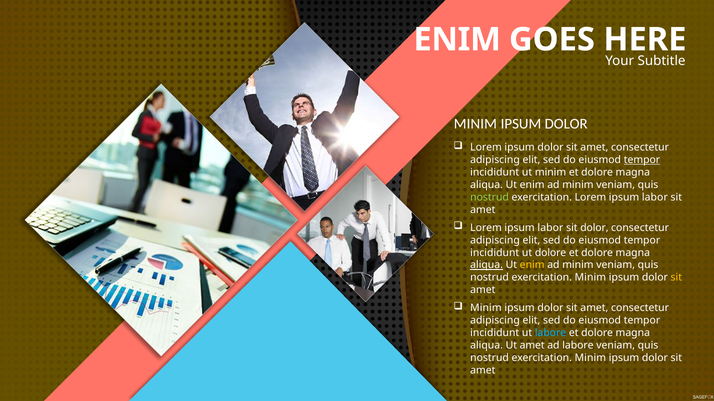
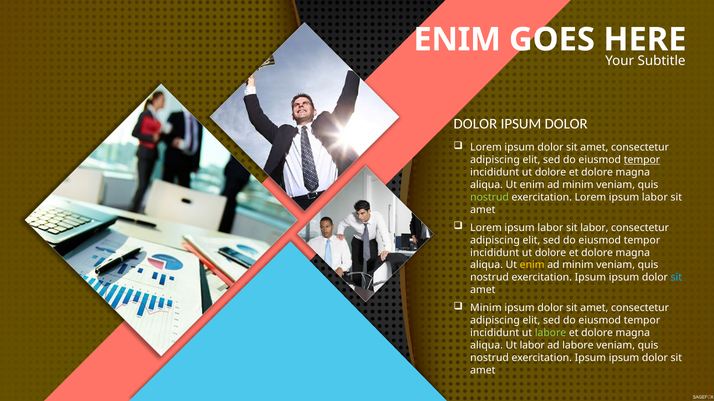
MINIM: MINIM -> DOLOR (475, 124)
minim: minim -> dolore (551, 173)
sit dolor: dolor -> labor (594, 228)
aliqua underline: present -> none (487, 265)
Minim: Minim -> Ipsum (590, 278)
sit colour: yellow -> light blue (676, 278)
labore colour: light blue -> light green (551, 333)
Ut amet: amet -> labor (532, 346)
Minim: Minim -> Ipsum (590, 358)
